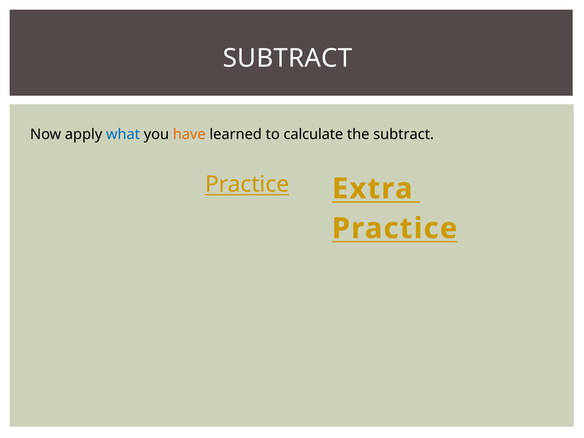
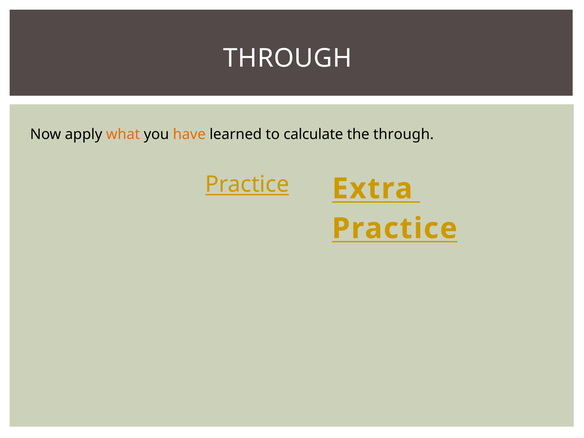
SUBTRACT: SUBTRACT -> THROUGH (288, 58)
what colour: blue -> orange (123, 134)
the subtract: subtract -> through (404, 134)
